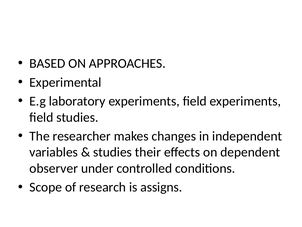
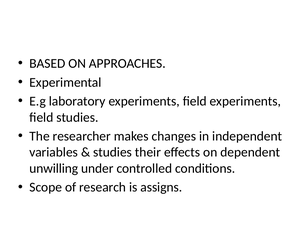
observer: observer -> unwilling (54, 168)
